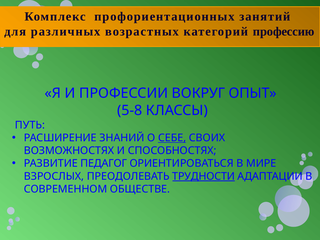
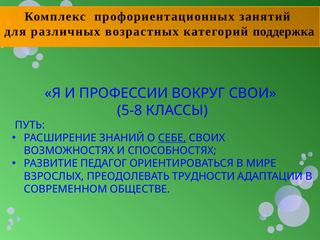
профессию: профессию -> поддержка (284, 31)
ОПЫТ: ОПЫТ -> СВОИ (253, 93)
ТРУДНОСТИ underline: present -> none (204, 176)
